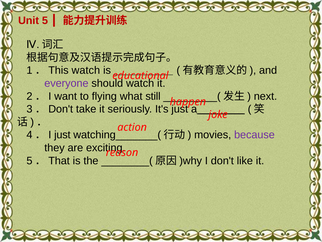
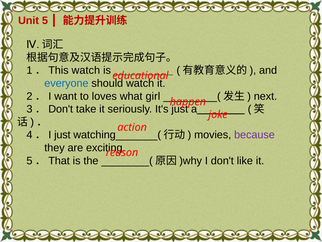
everyone colour: purple -> blue (66, 83)
flying: flying -> loves (104, 96)
still: still -> girl (153, 96)
